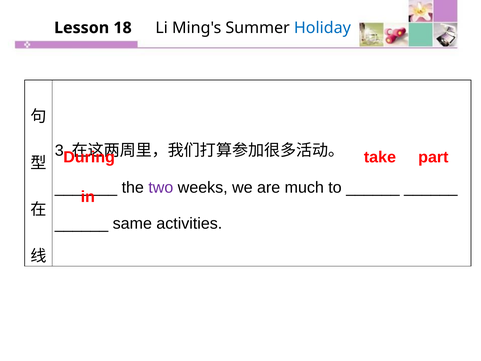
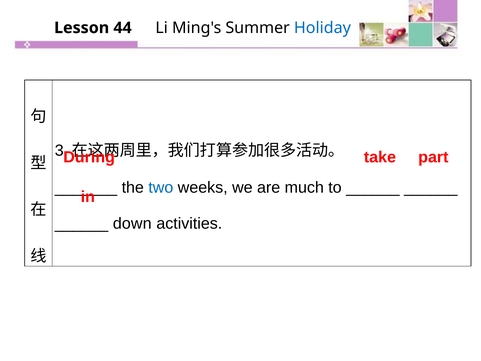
18: 18 -> 44 (123, 28)
two colour: purple -> blue (161, 188)
same: same -> down (132, 223)
